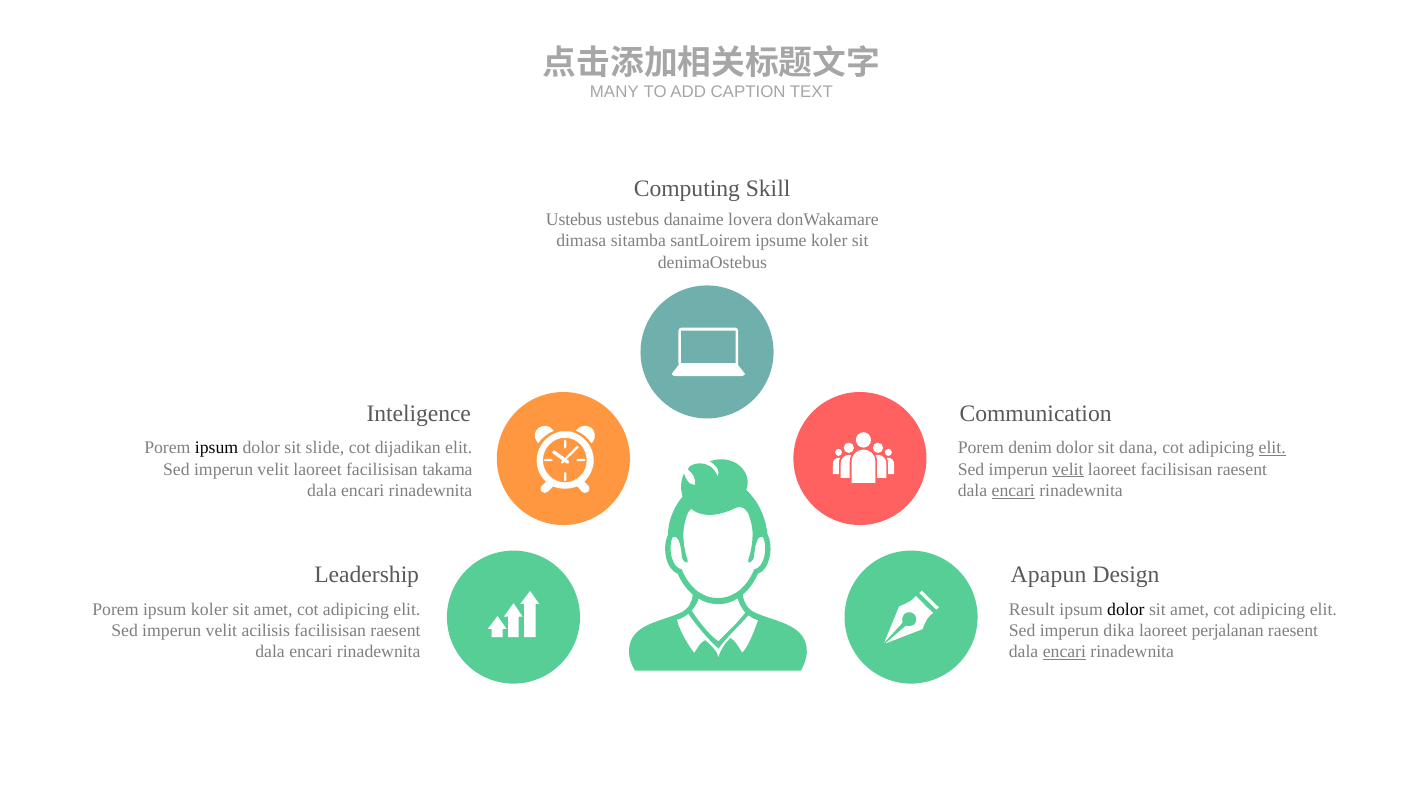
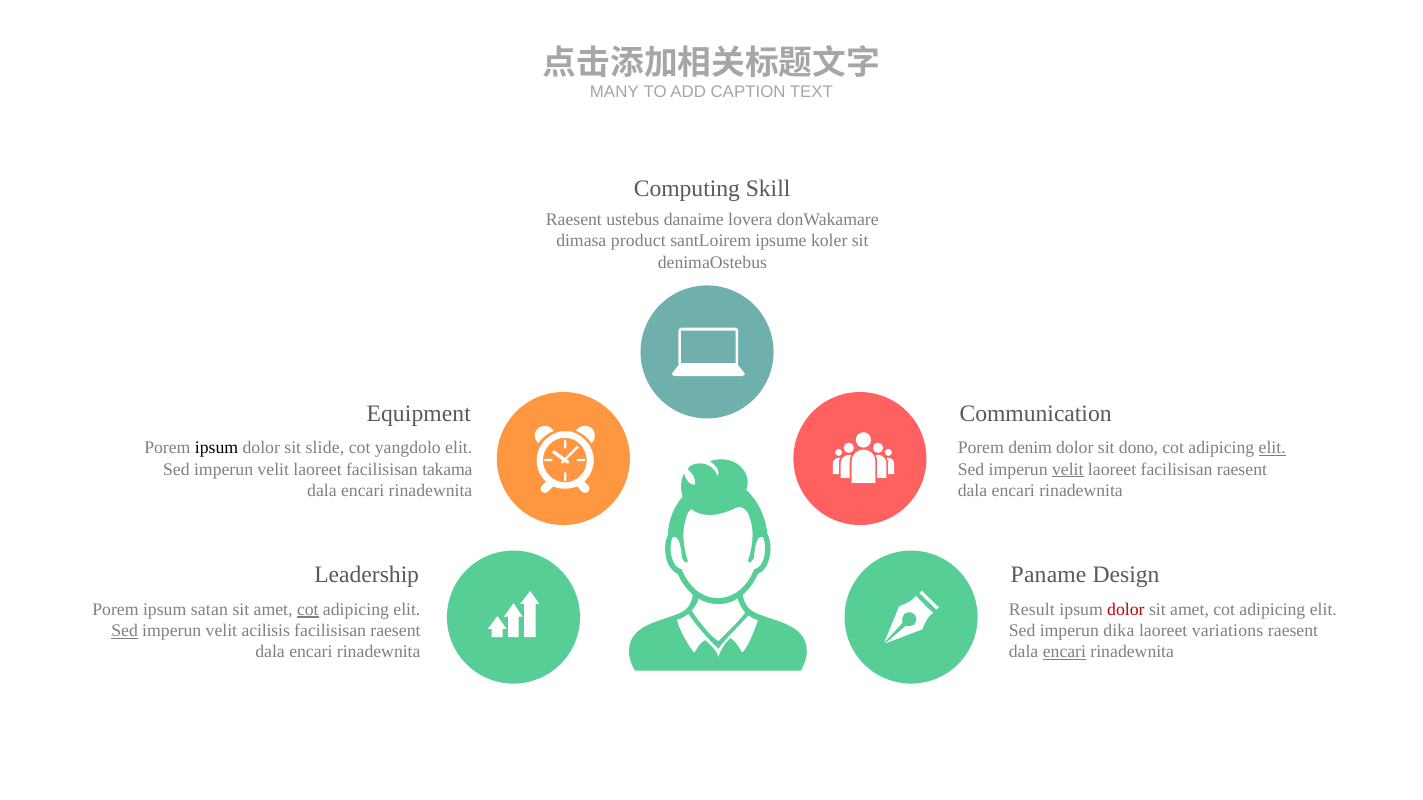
Ustebus: Ustebus -> Raesent (574, 220)
sitamba: sitamba -> product (638, 241)
Inteligence: Inteligence -> Equipment (419, 414)
dijadikan: dijadikan -> yangdolo (408, 448)
dana: dana -> dono (1139, 448)
encari underline: present -> none (1013, 491)
Apapun: Apapun -> Paname (1049, 575)
ipsum koler: koler -> satan (209, 610)
cot underline: none -> present (308, 610)
dolor colour: black -> red (1126, 610)
Sed underline: none -> present (125, 631)
perjalanan: perjalanan -> variations (1228, 631)
